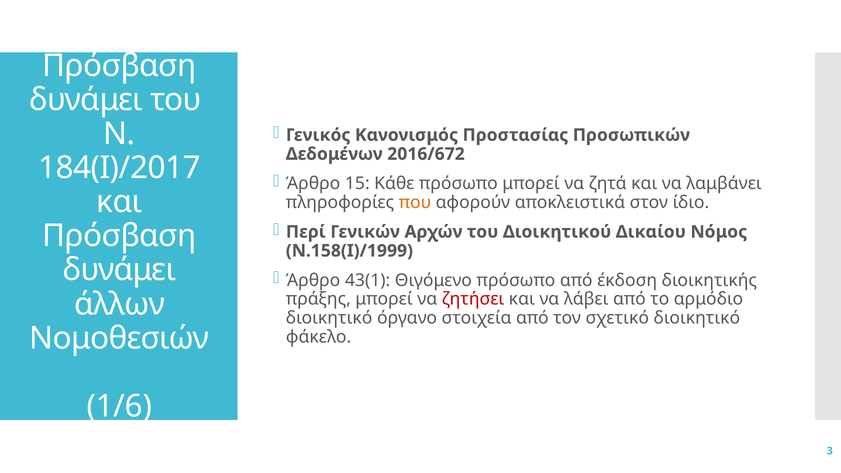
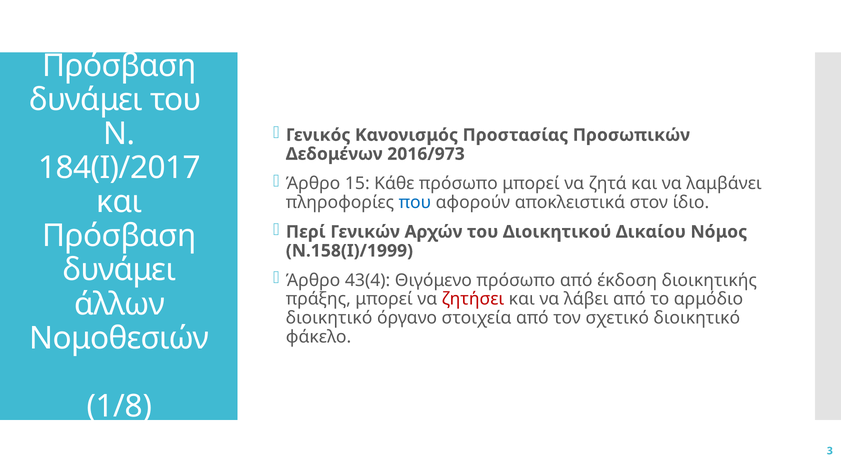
2016/672: 2016/672 -> 2016/973 (426, 154)
που colour: orange -> blue (415, 202)
43(1: 43(1 -> 43(4 (368, 280)
1/6: 1/6 -> 1/8 (119, 406)
